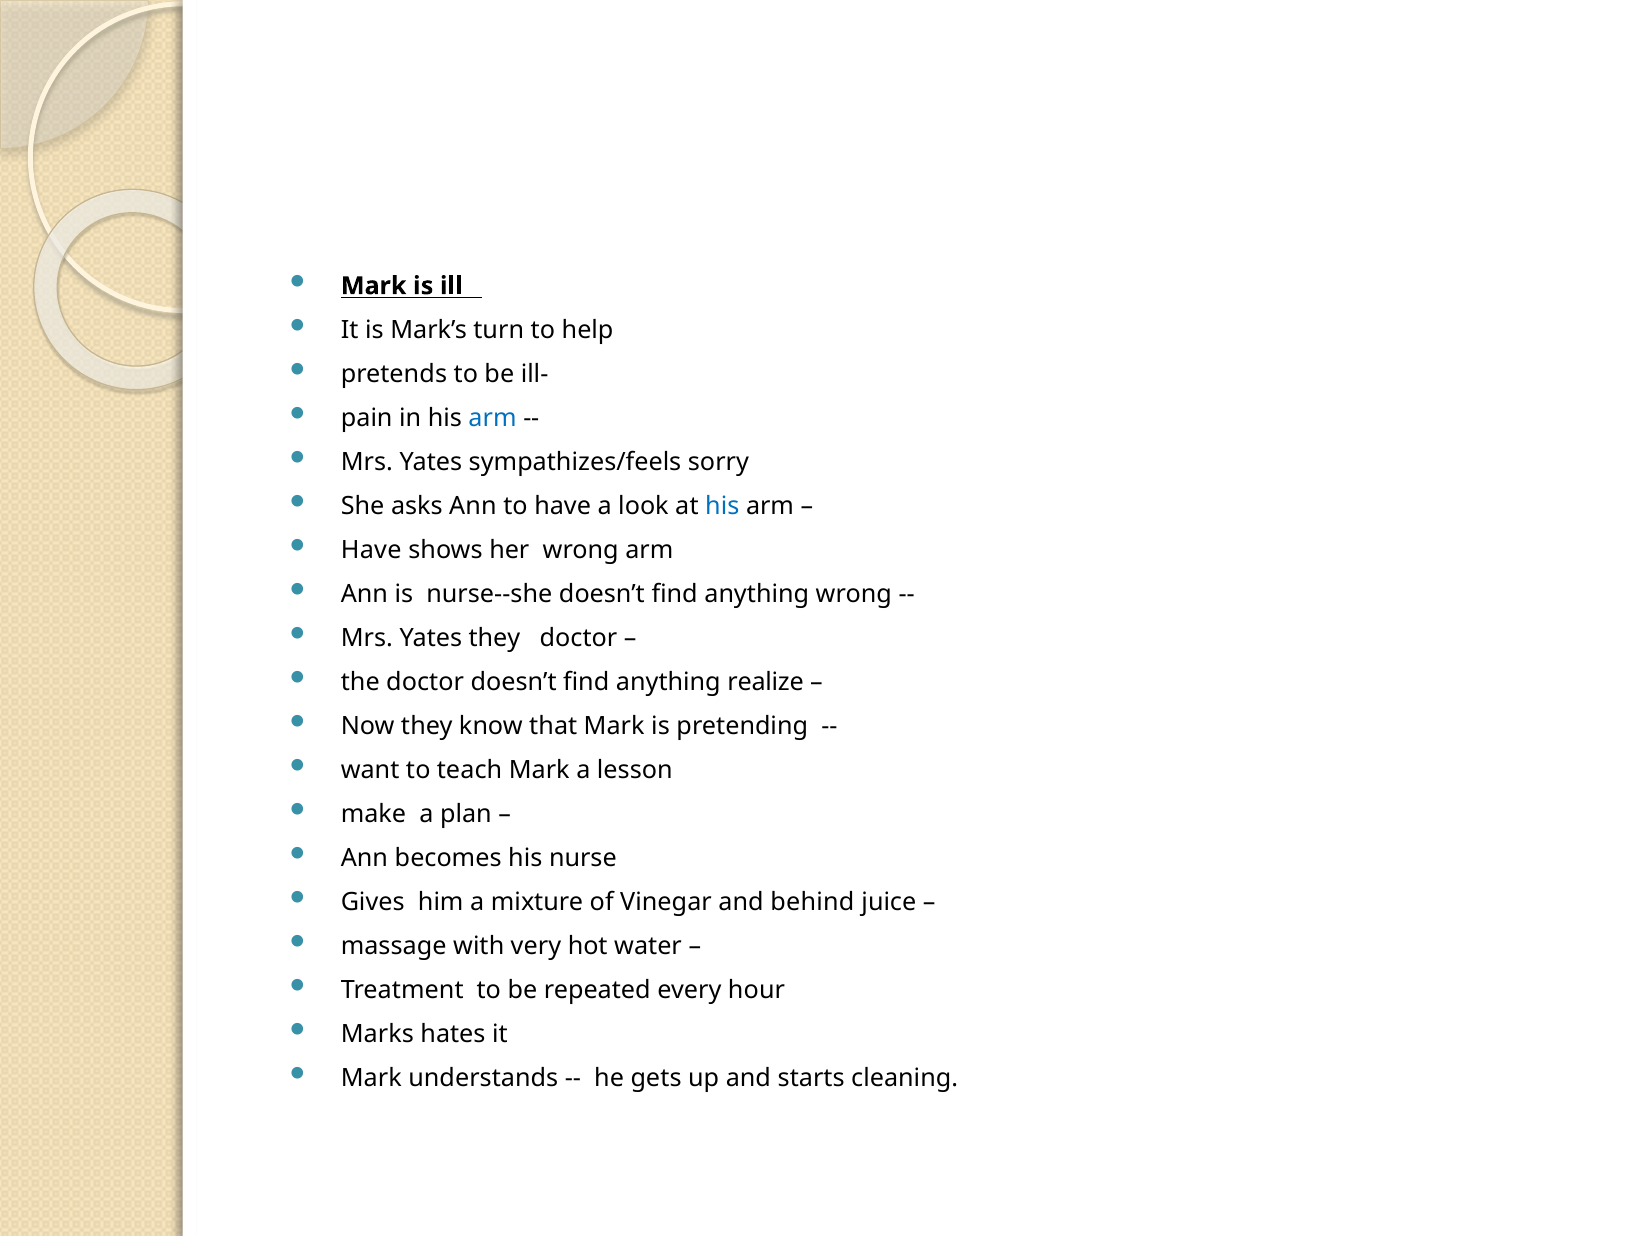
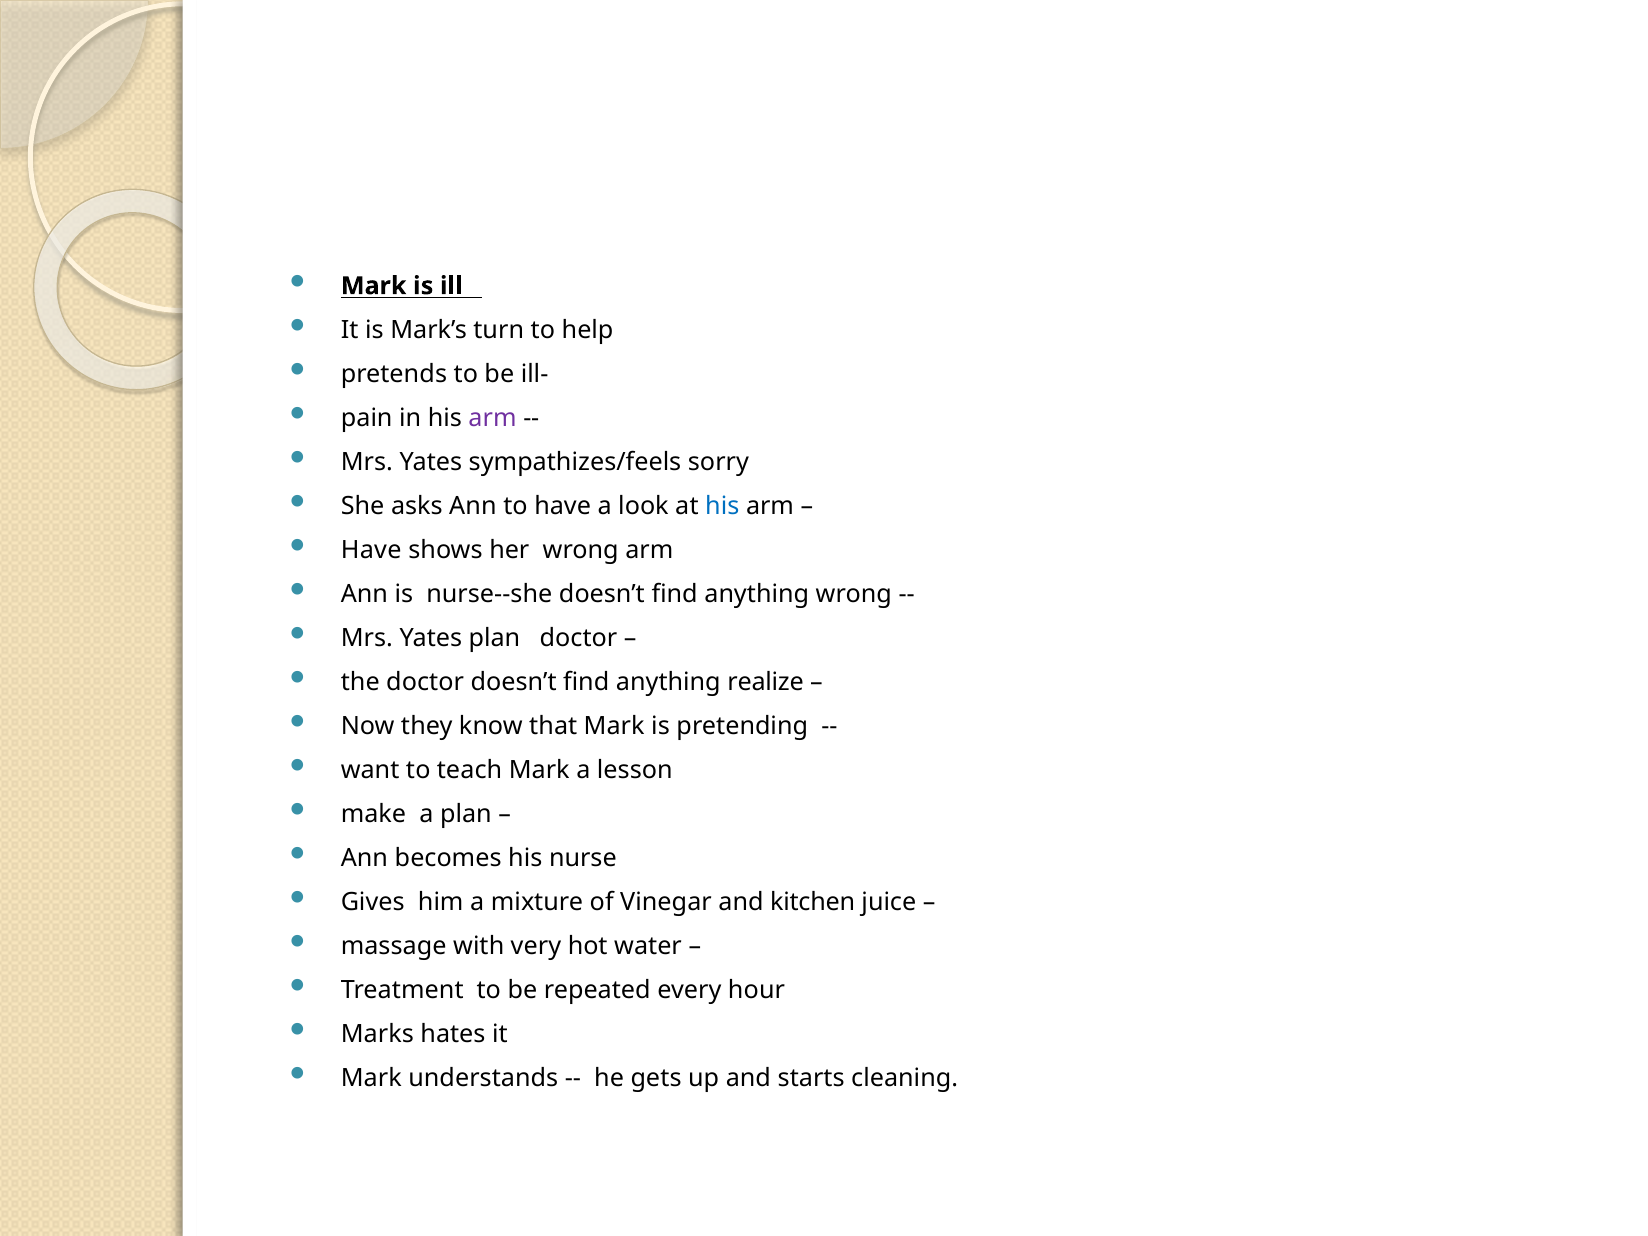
arm colour: blue -> purple (493, 418)
Yates they: they -> plan (494, 638)
behind: behind -> kitchen (813, 902)
